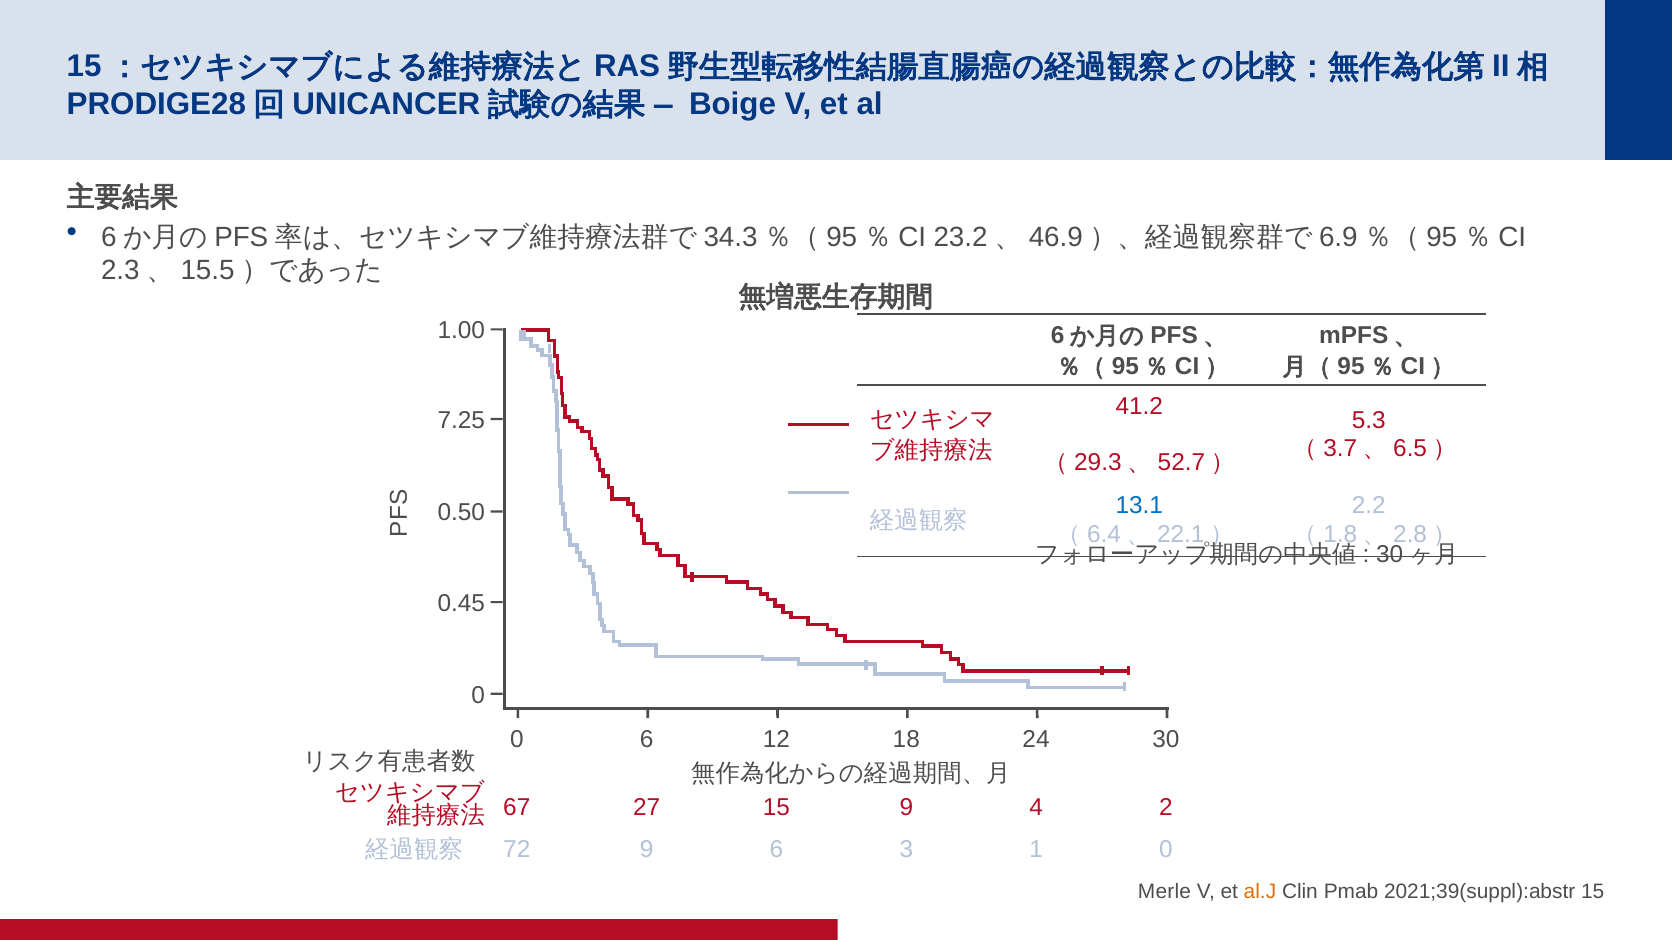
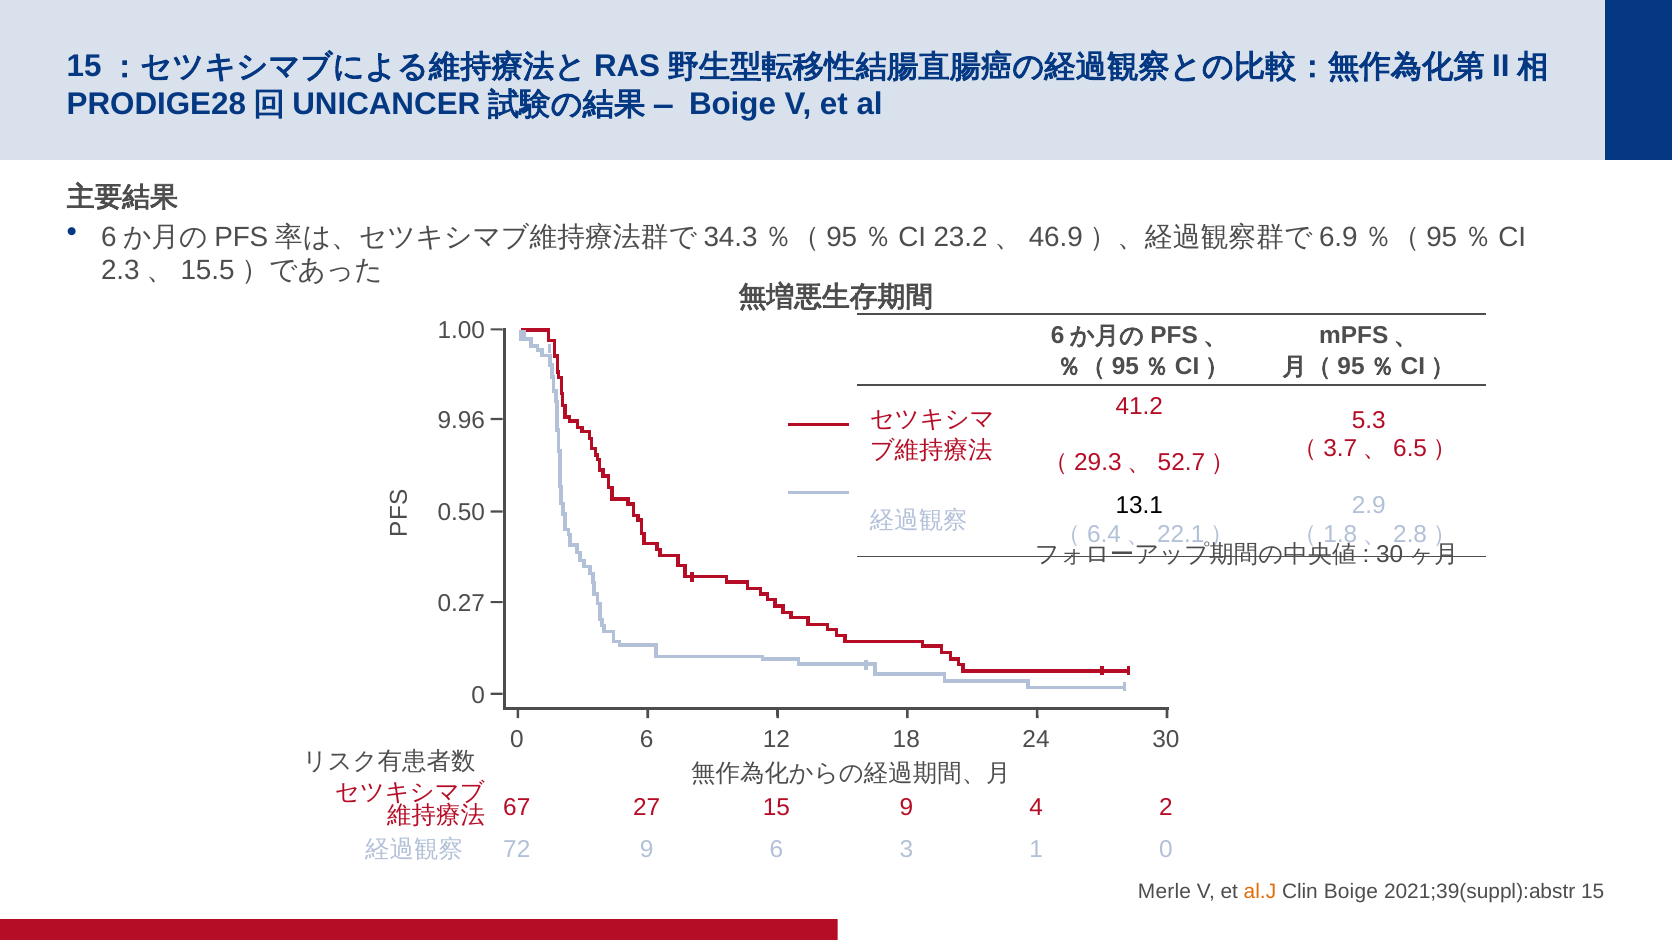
7.25: 7.25 -> 9.96 (461, 421)
13.1 colour: blue -> black (1139, 506)
2.2: 2.2 -> 2.9 (1369, 506)
0.45: 0.45 -> 0.27 (461, 604)
Clin Pmab: Pmab -> Boige (1351, 892)
